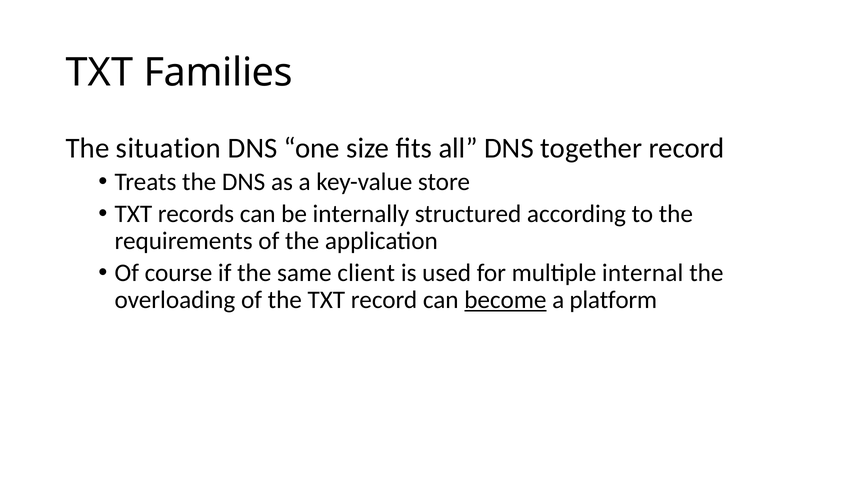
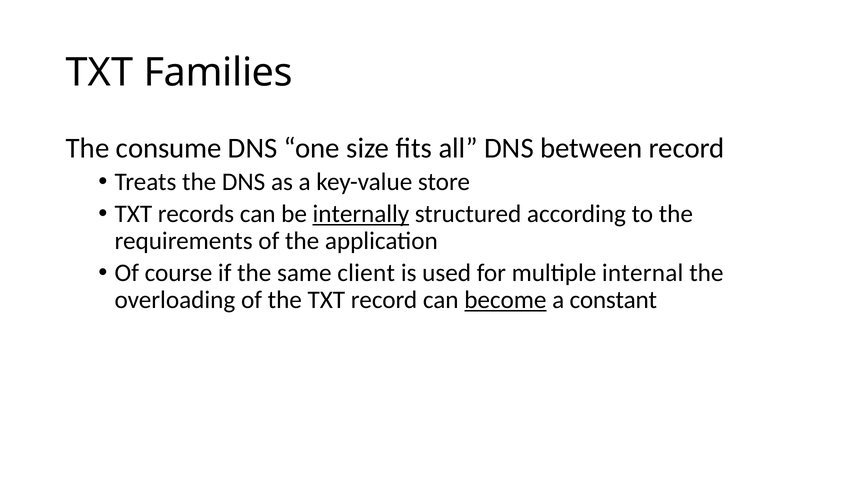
situation: situation -> consume (169, 148)
together: together -> between (591, 148)
internally underline: none -> present (361, 214)
platform: platform -> constant (613, 300)
